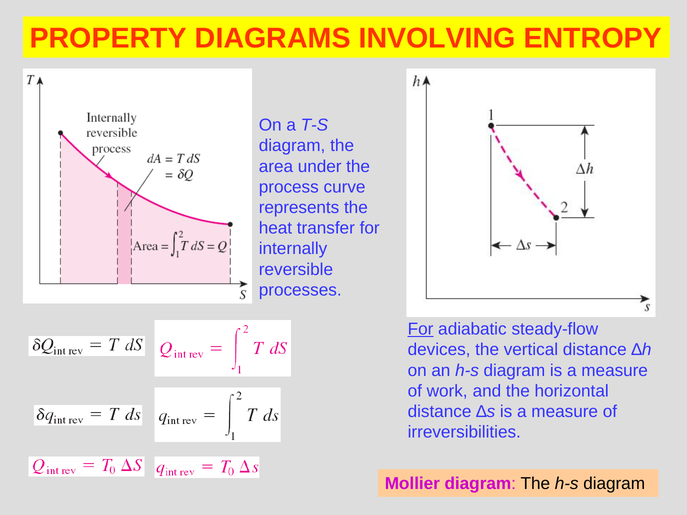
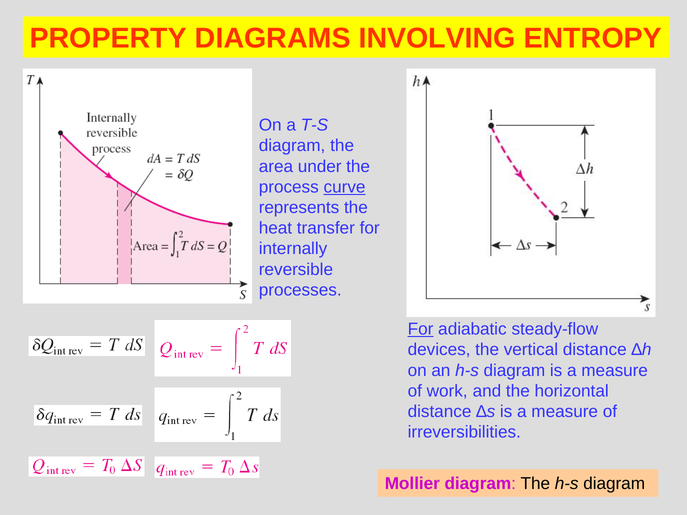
curve underline: none -> present (345, 187)
